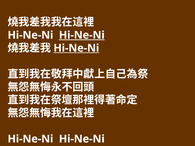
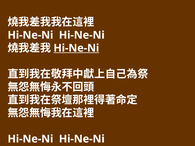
Hi-Ne-Ni underline: present -> none (82, 35)
